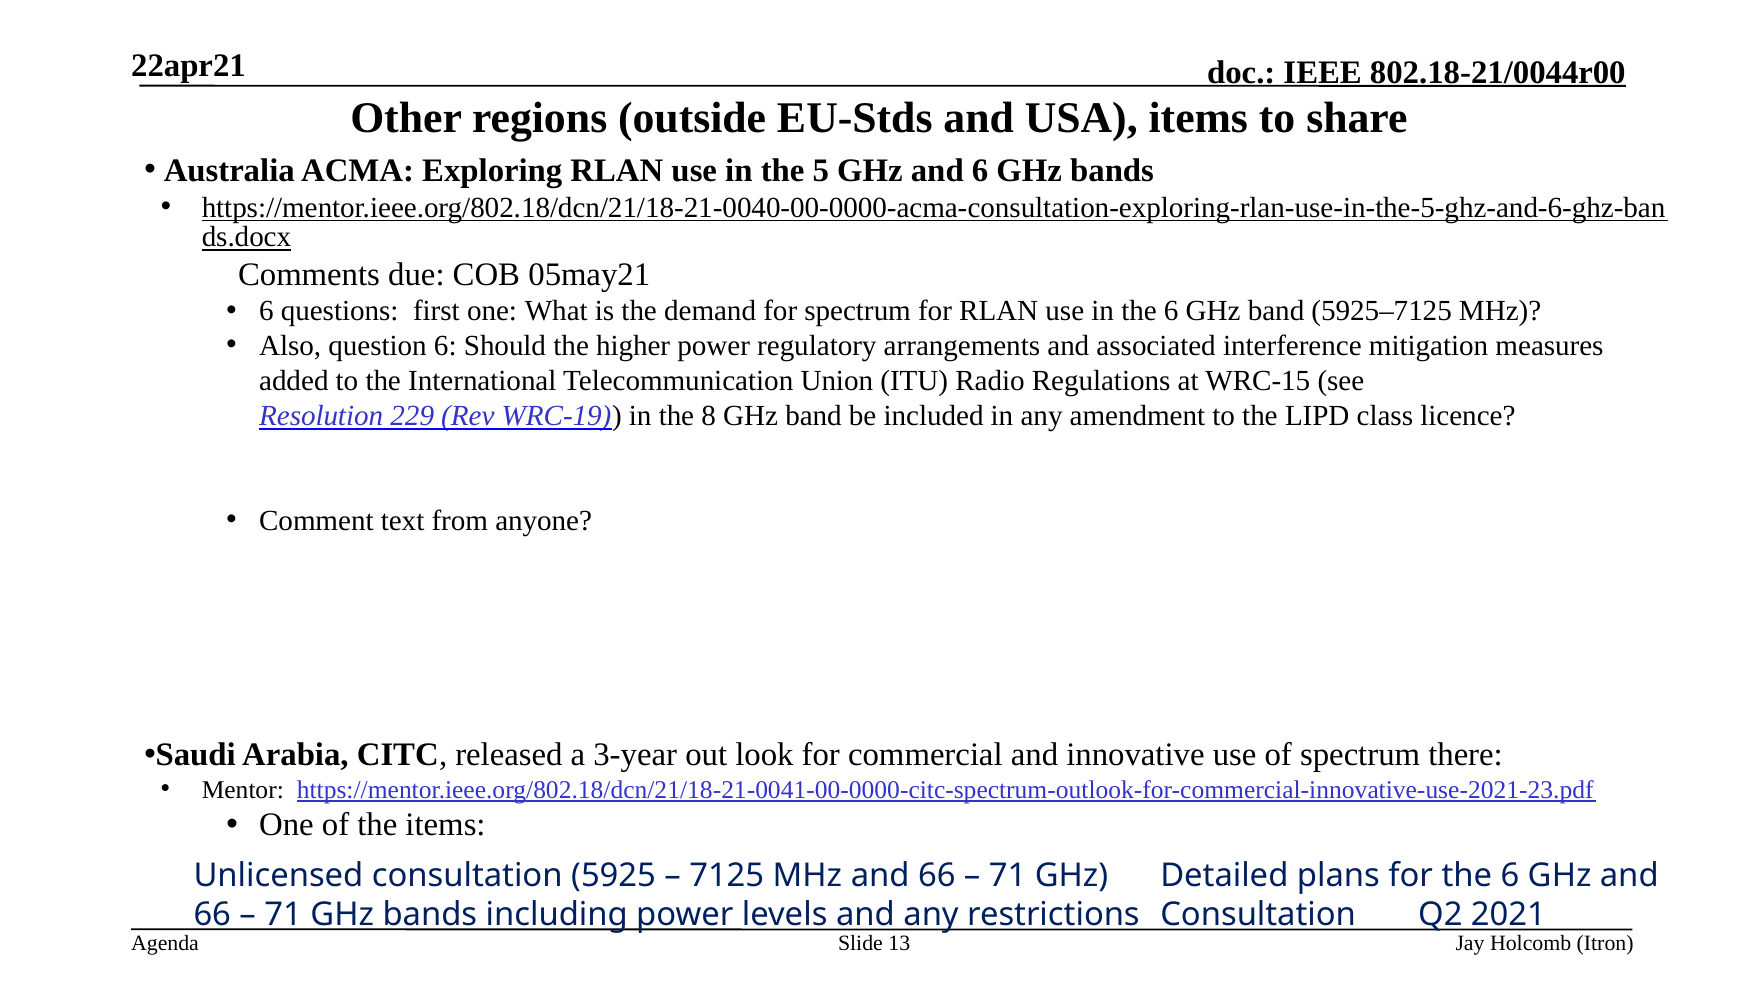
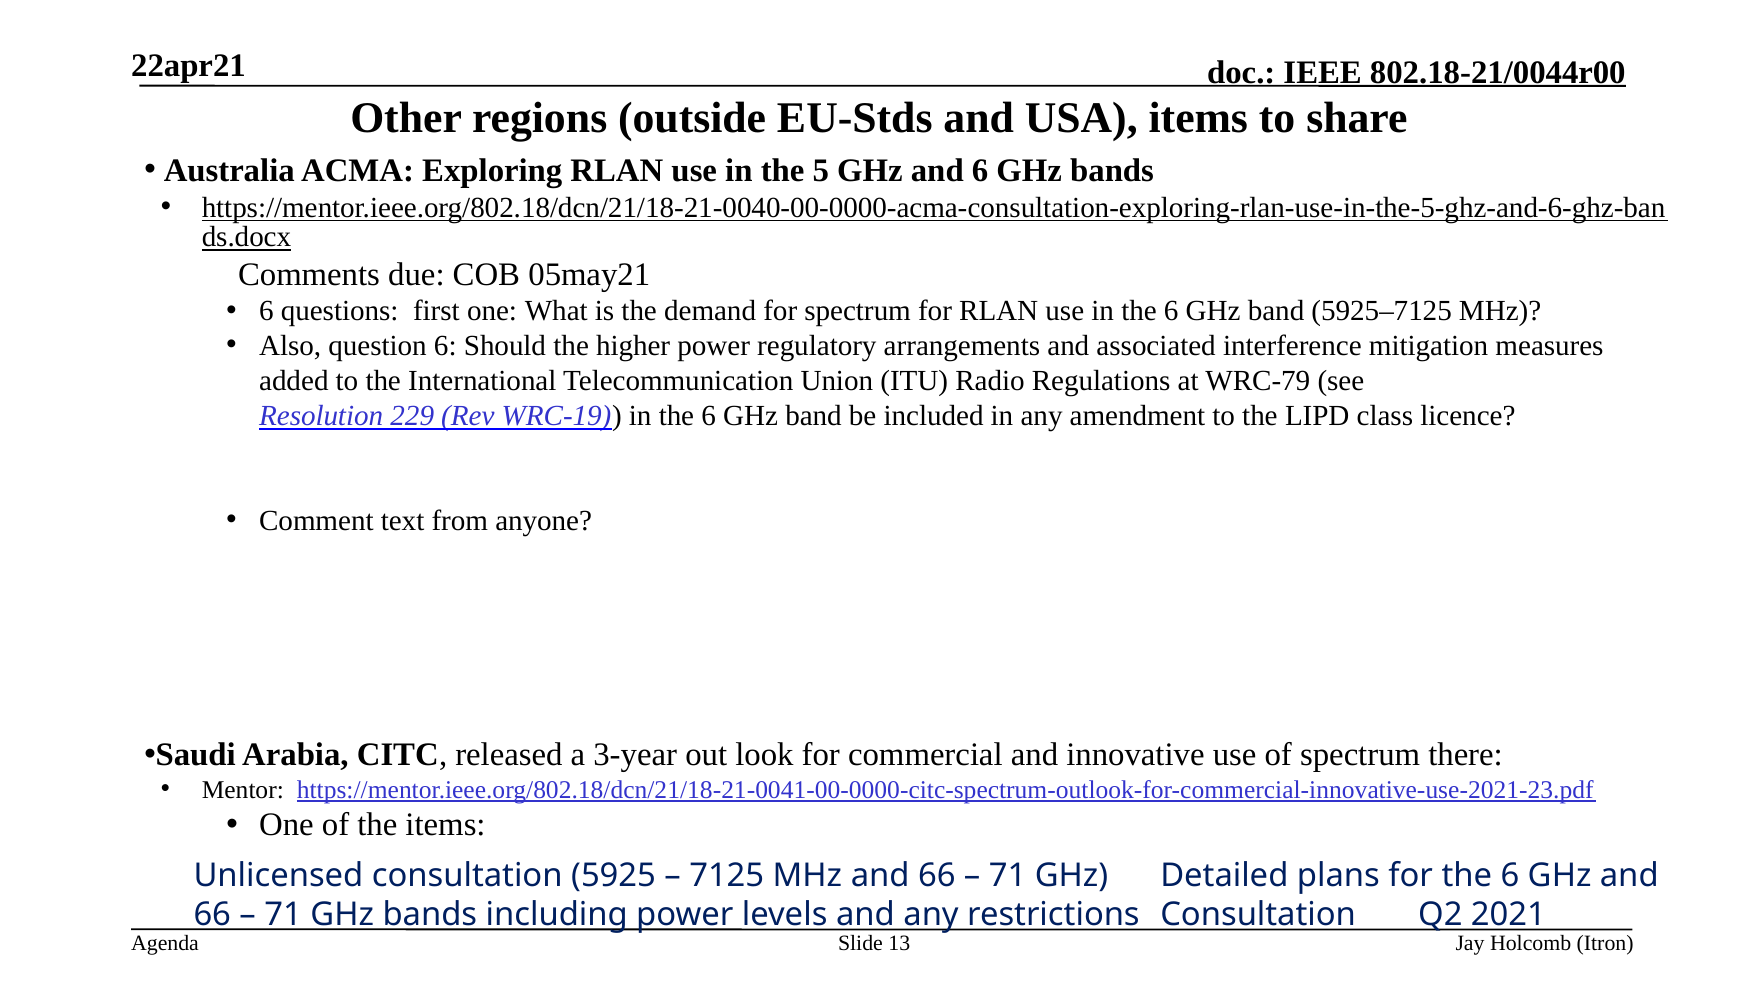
WRC-15: WRC-15 -> WRC-79 (1258, 381)
WRC-19 in the 8: 8 -> 6 (709, 416)
